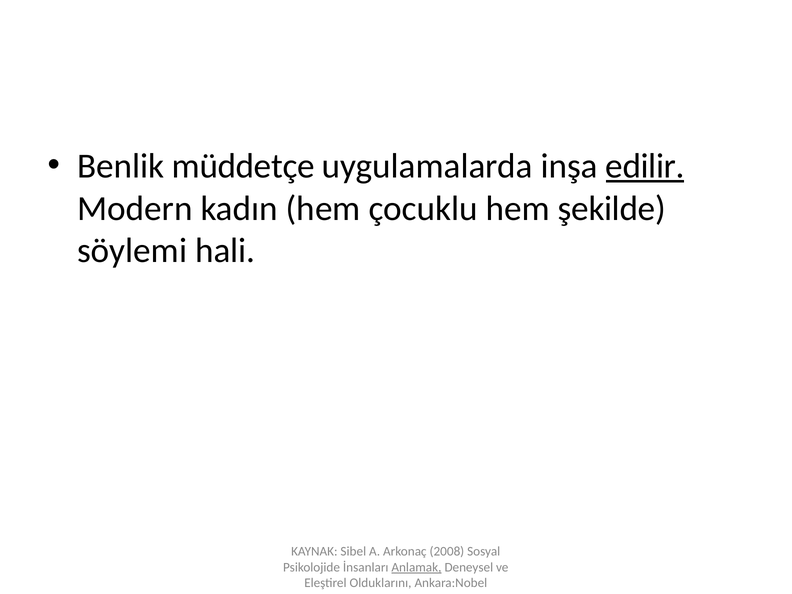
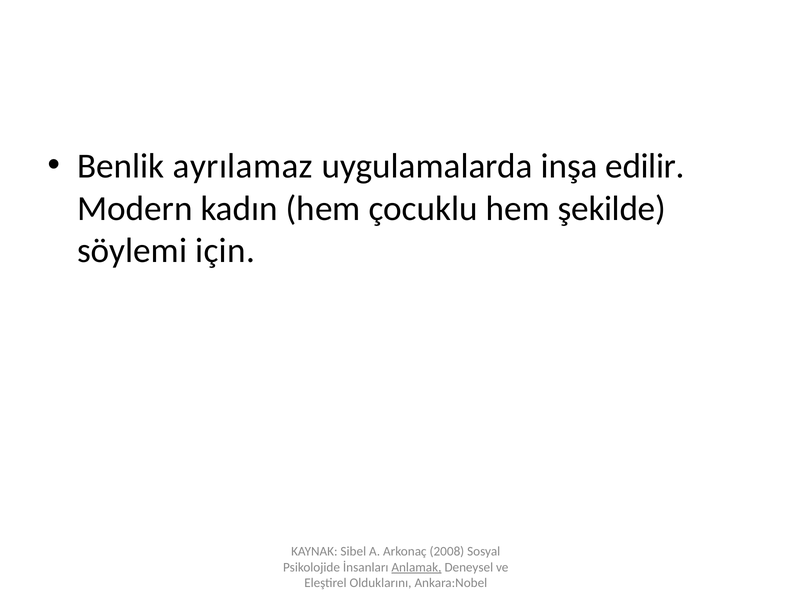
müddetçe: müddetçe -> ayrılamaz (243, 166)
edilir underline: present -> none (645, 166)
hali: hali -> için (225, 251)
